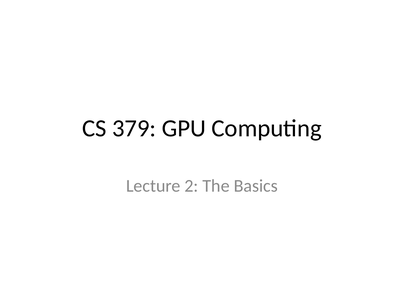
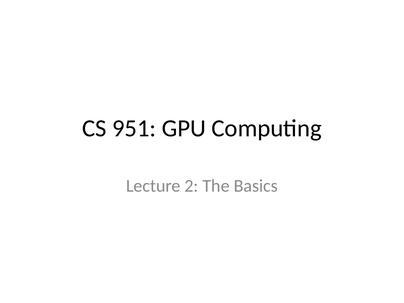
379: 379 -> 951 (134, 128)
